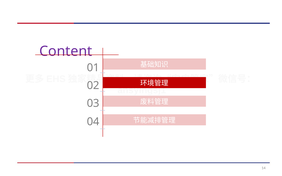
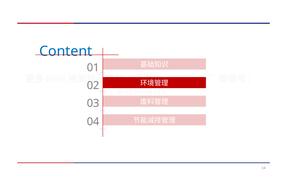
Content colour: purple -> blue (66, 51)
